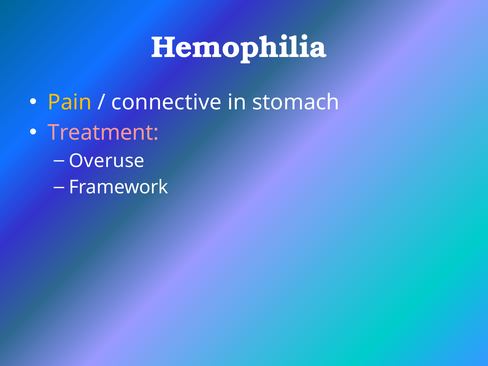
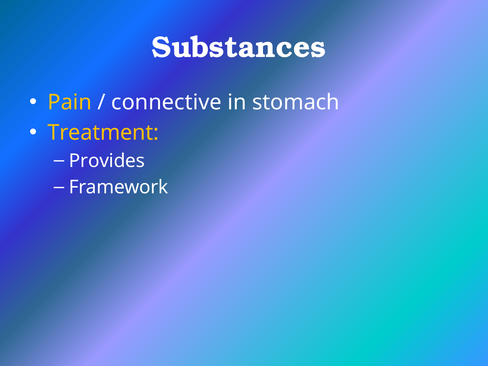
Hemophilia: Hemophilia -> Substances (239, 47)
Treatment colour: pink -> yellow (103, 133)
Overuse: Overuse -> Provides (107, 161)
